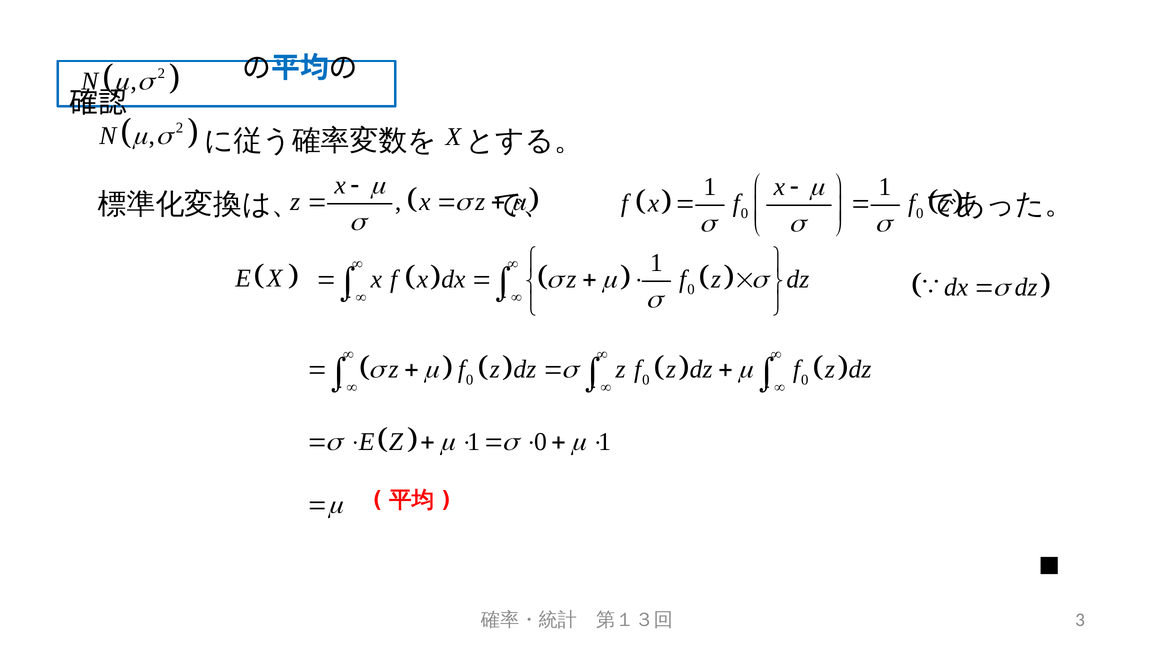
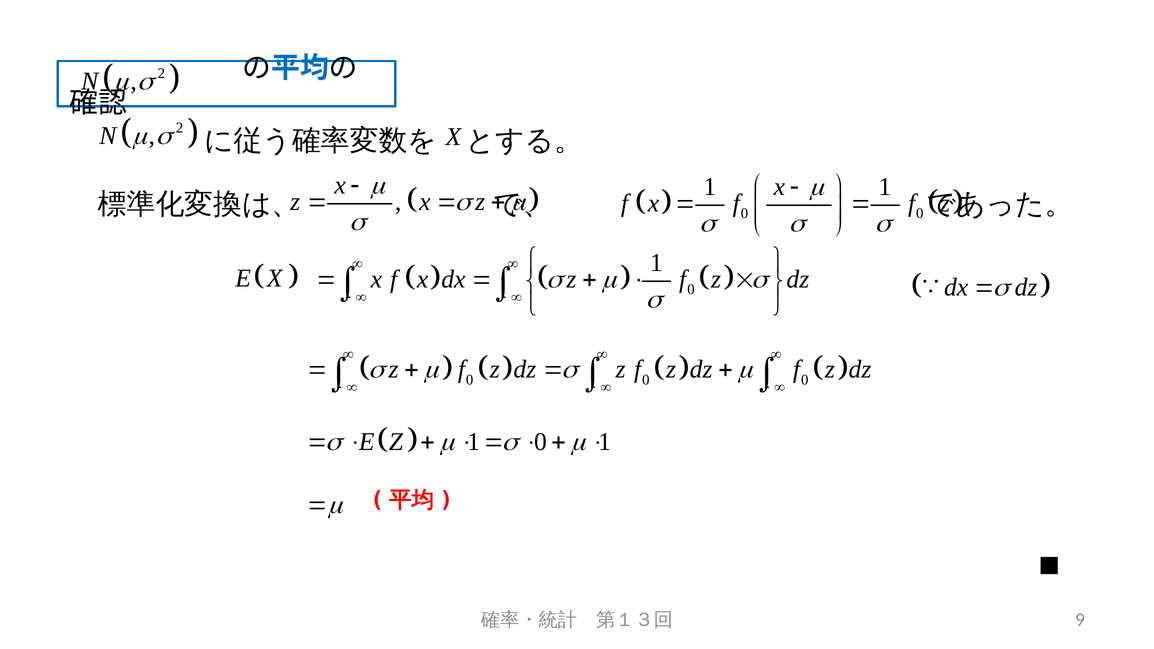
3: 3 -> 9 (1080, 620)
